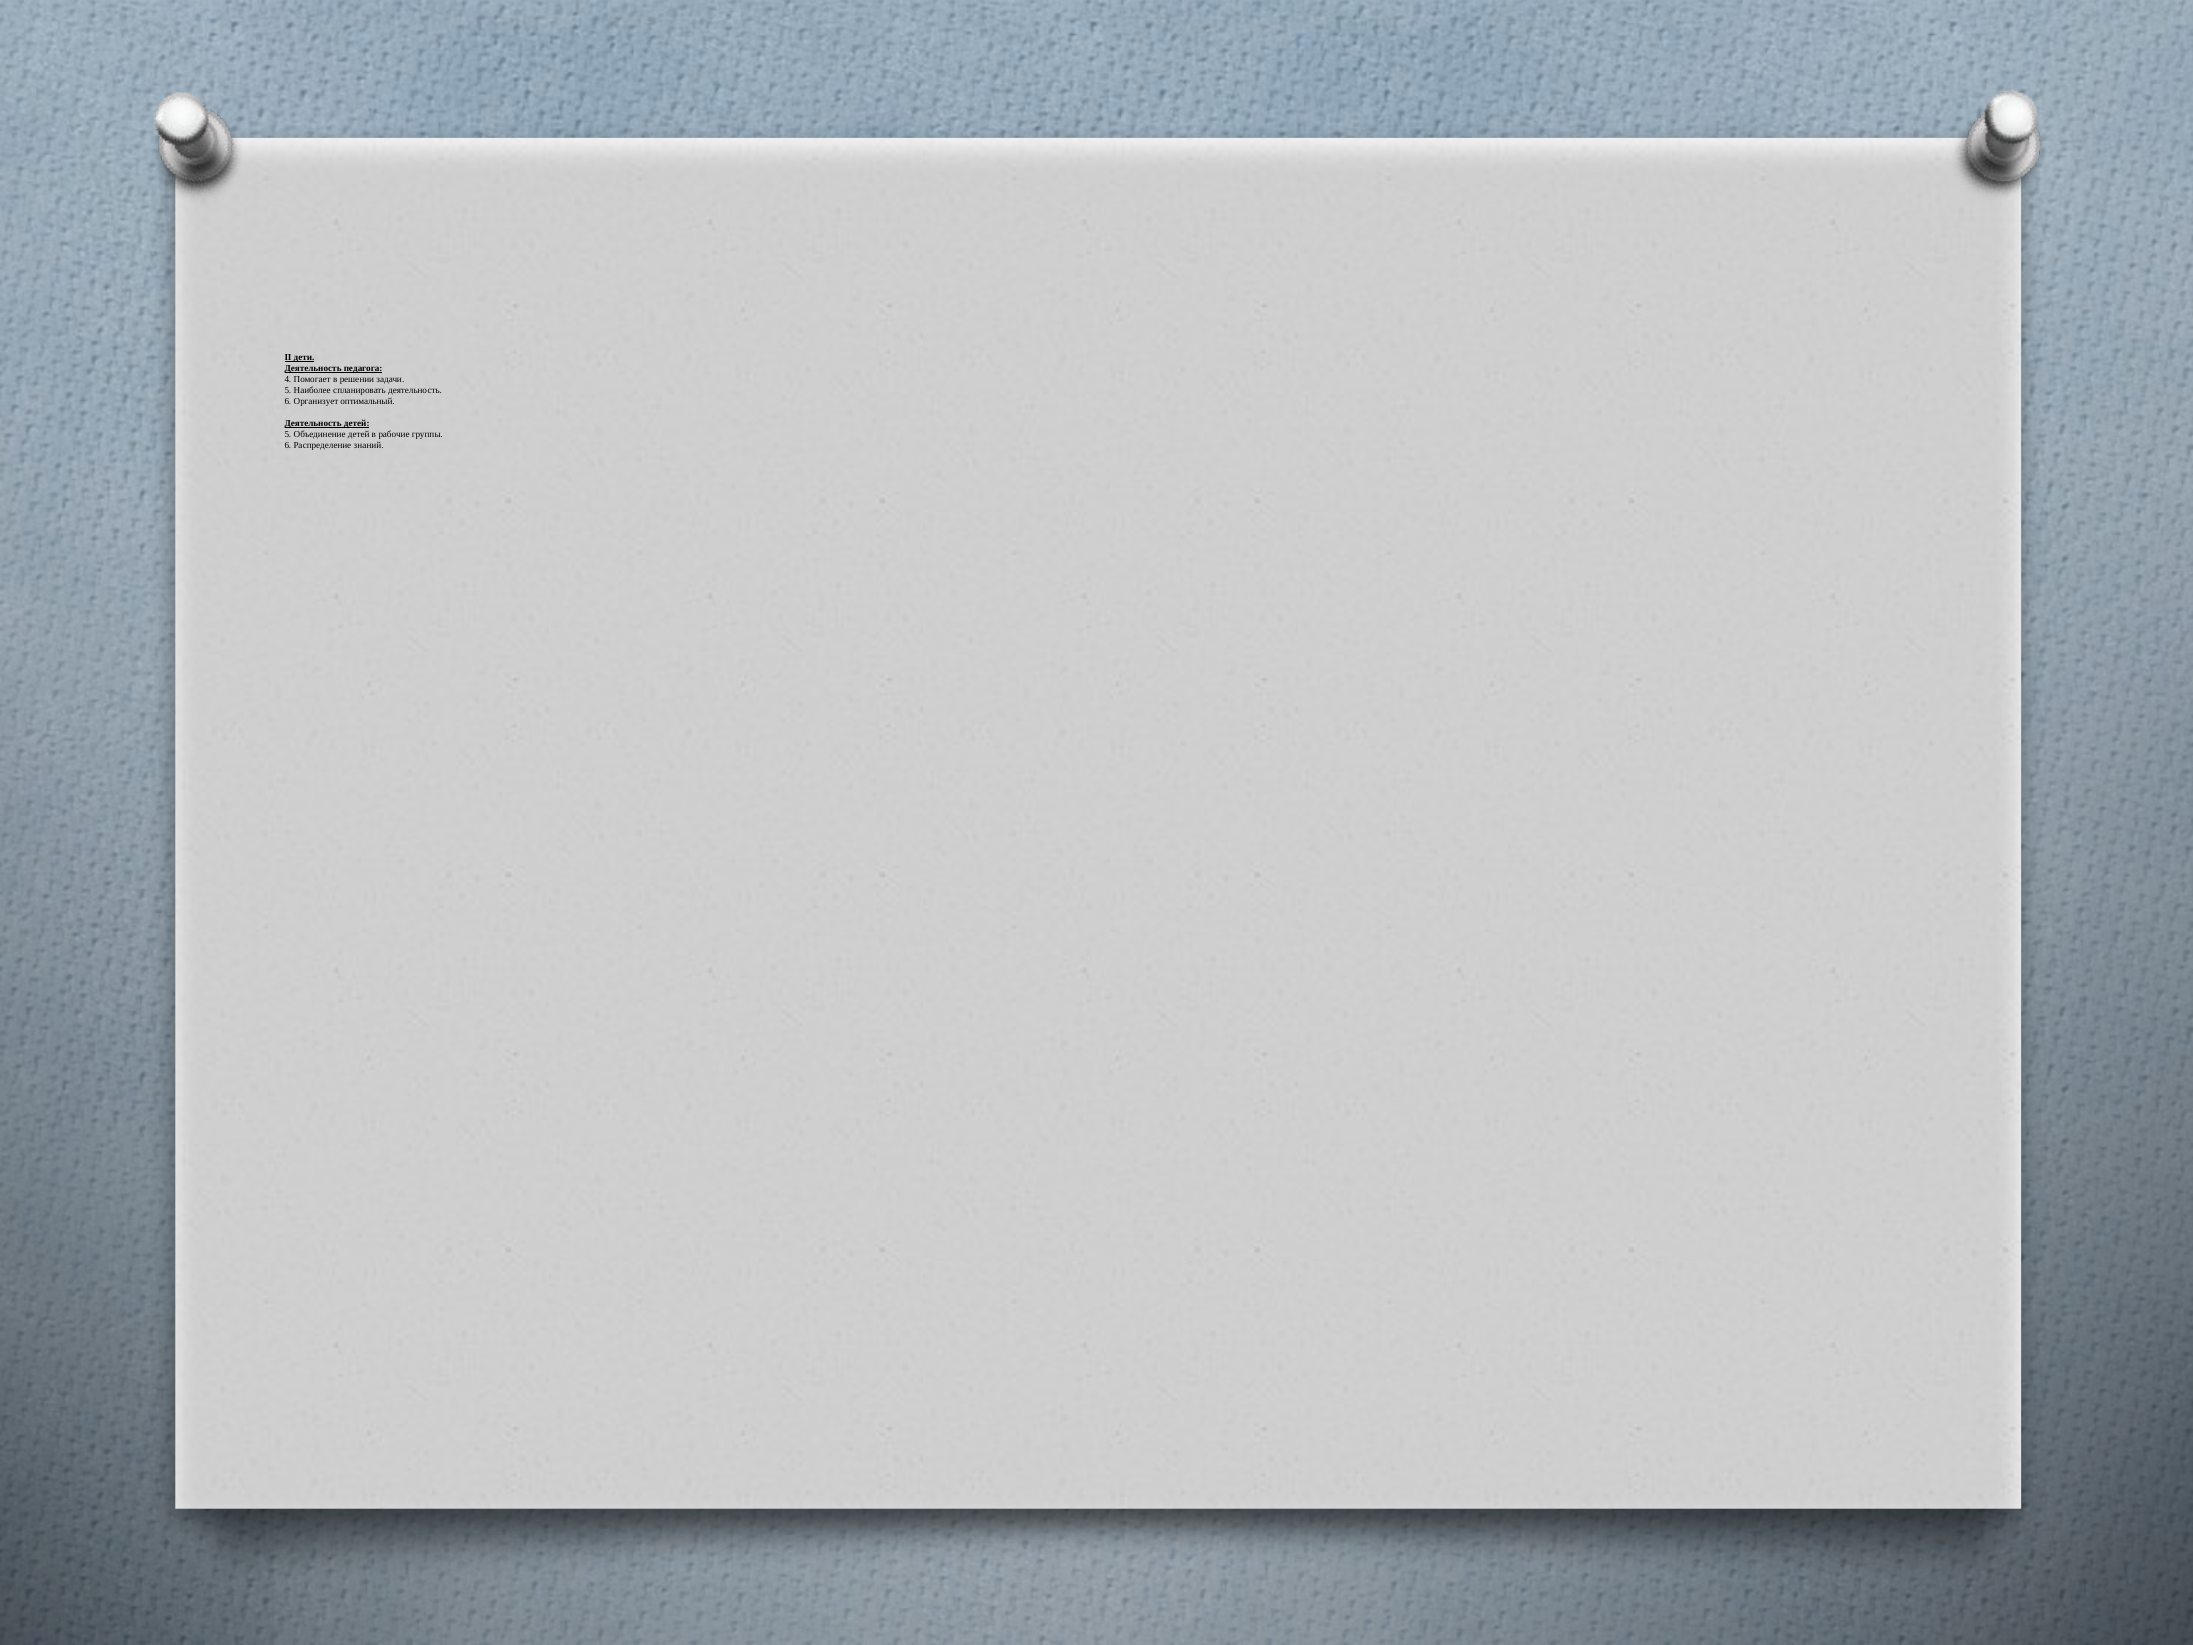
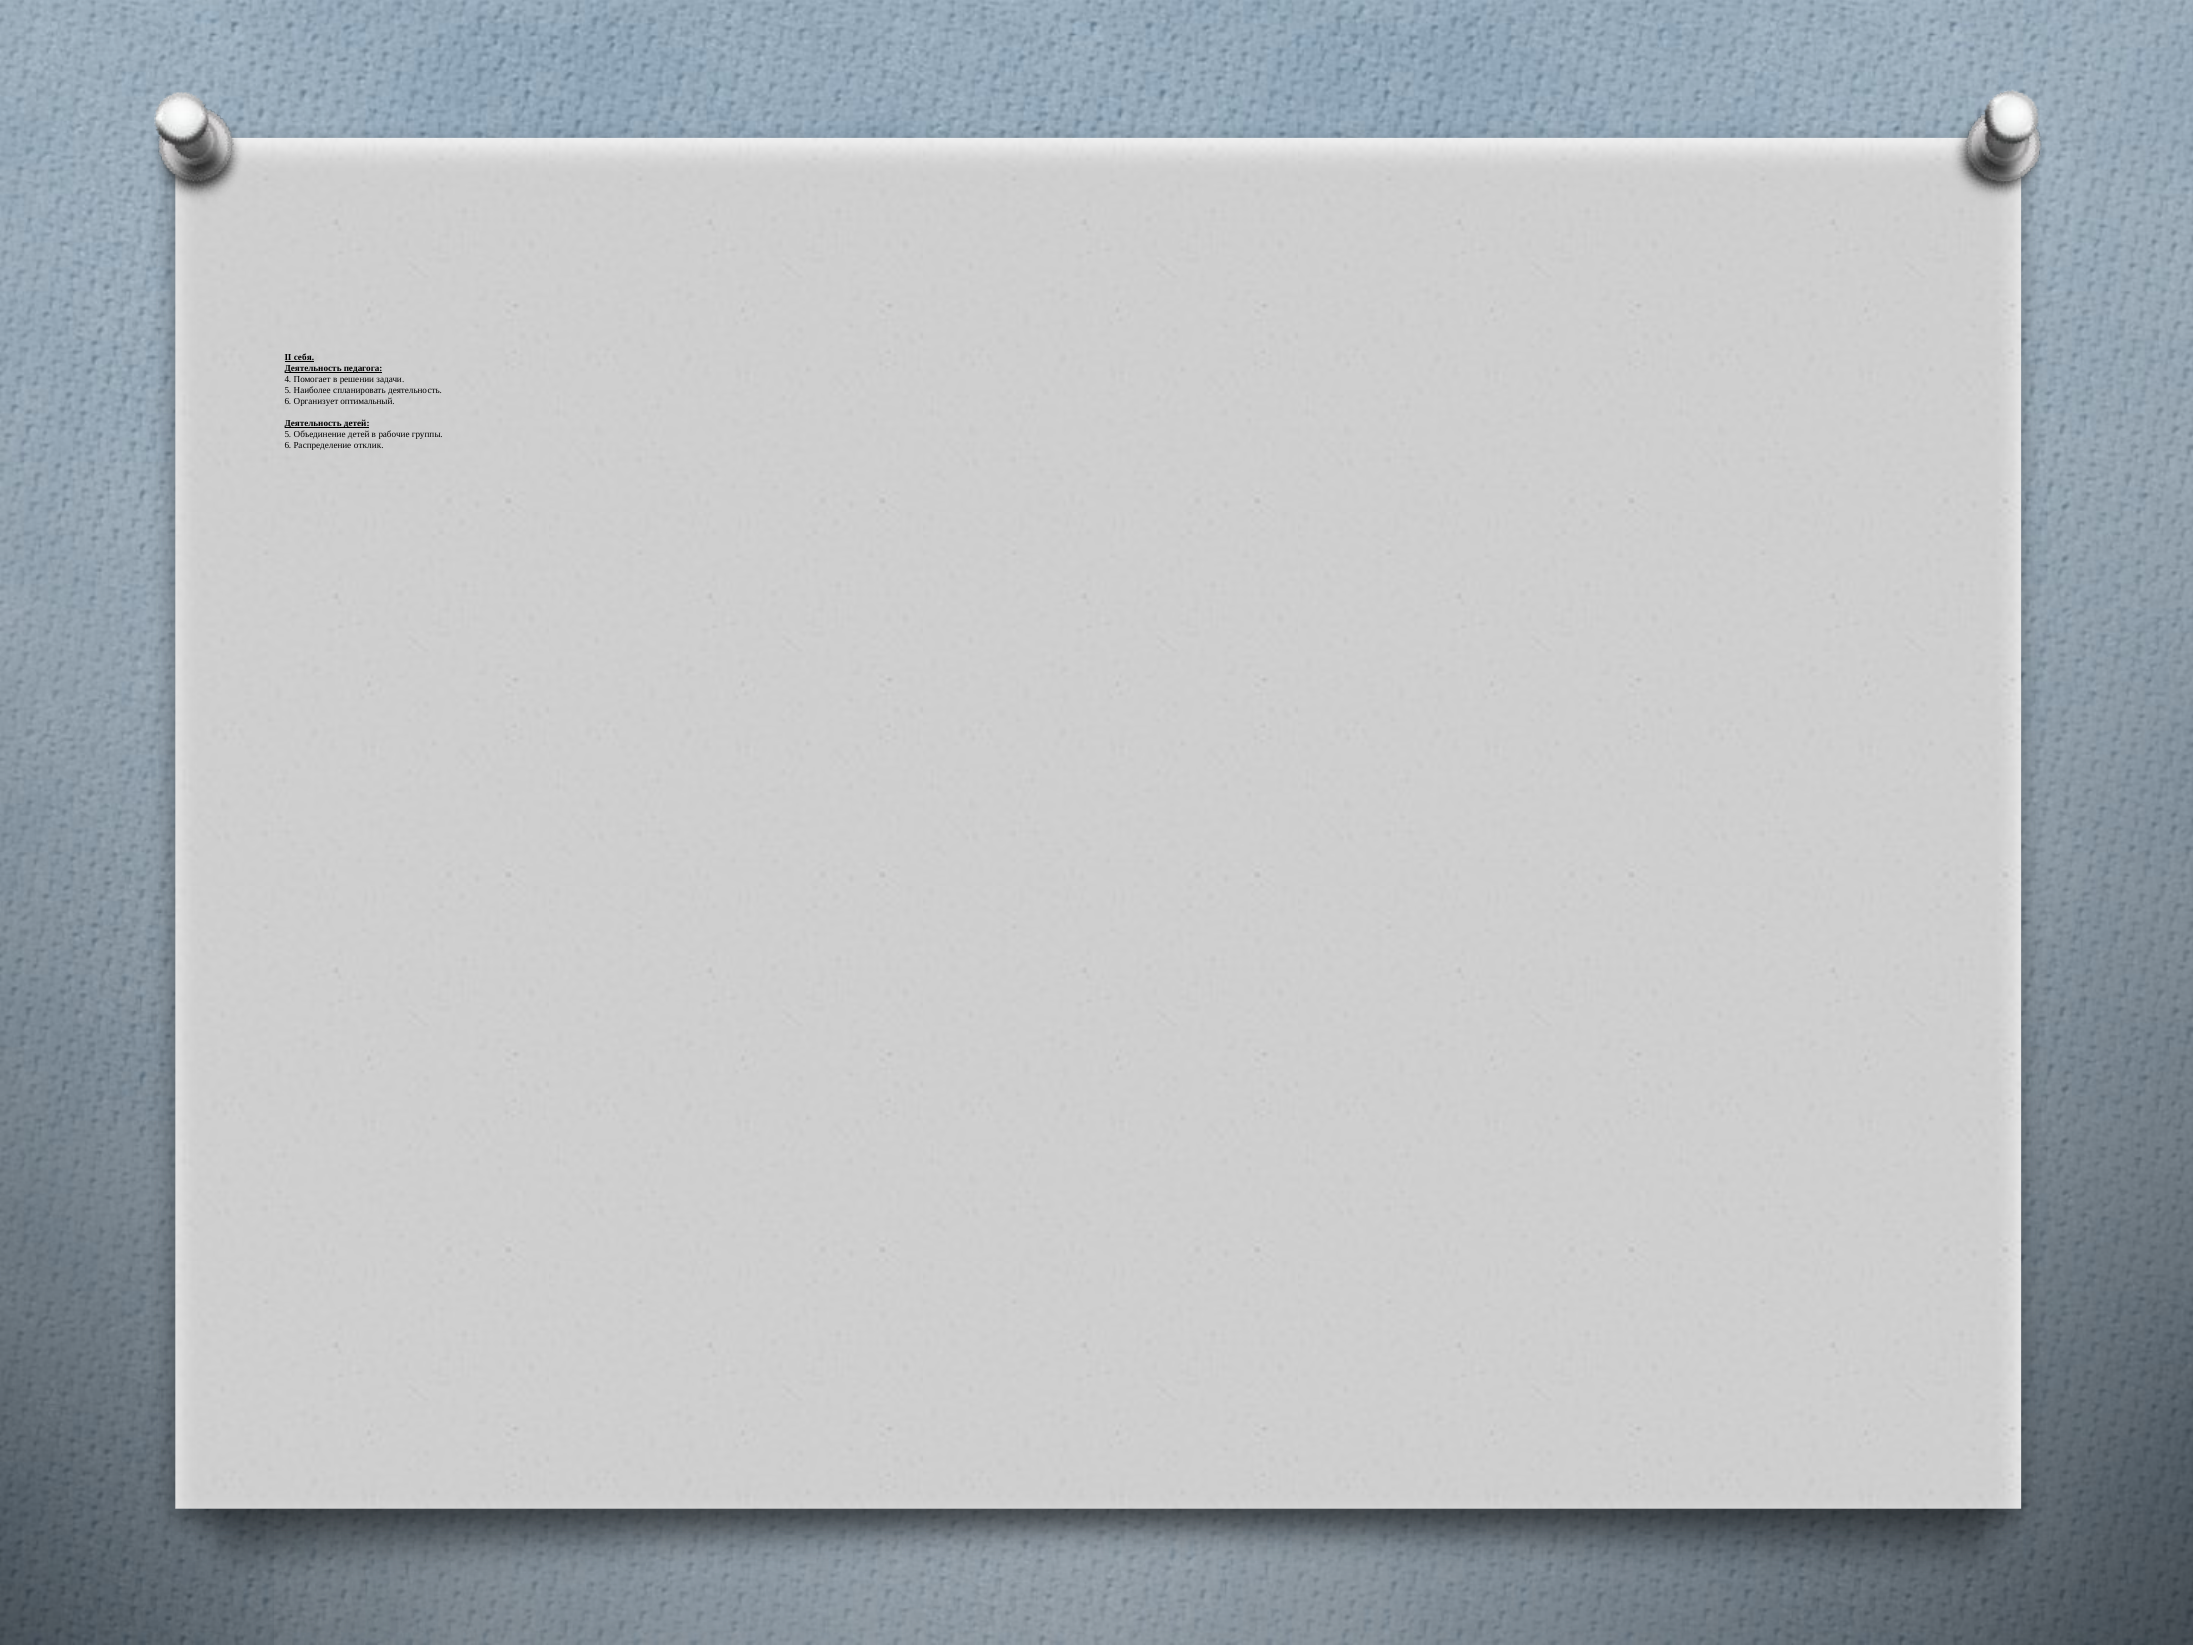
дети: дети -> себя (304, 357)
знаний: знаний -> отклик (369, 445)
